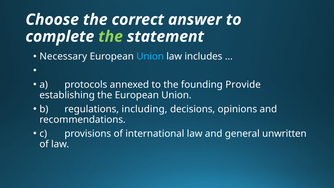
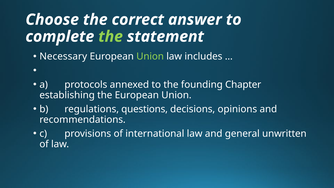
Union colour: light blue -> light green (150, 56)
Provide: Provide -> Chapter (243, 84)
including: including -> questions (145, 109)
